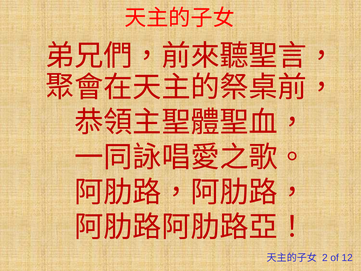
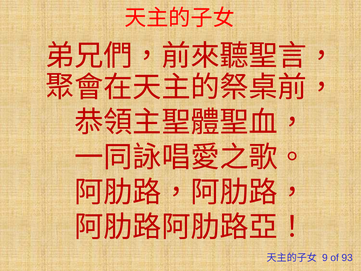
2: 2 -> 9 (325, 258)
12: 12 -> 93 (347, 258)
